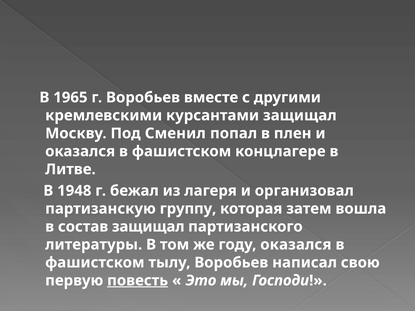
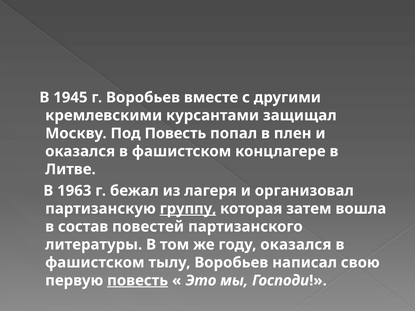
1965: 1965 -> 1945 (70, 98)
Под Сменил: Сменил -> Повесть (175, 133)
1948: 1948 -> 1963 (74, 191)
группу underline: none -> present (188, 209)
состав защищал: защищал -> повестей (148, 227)
